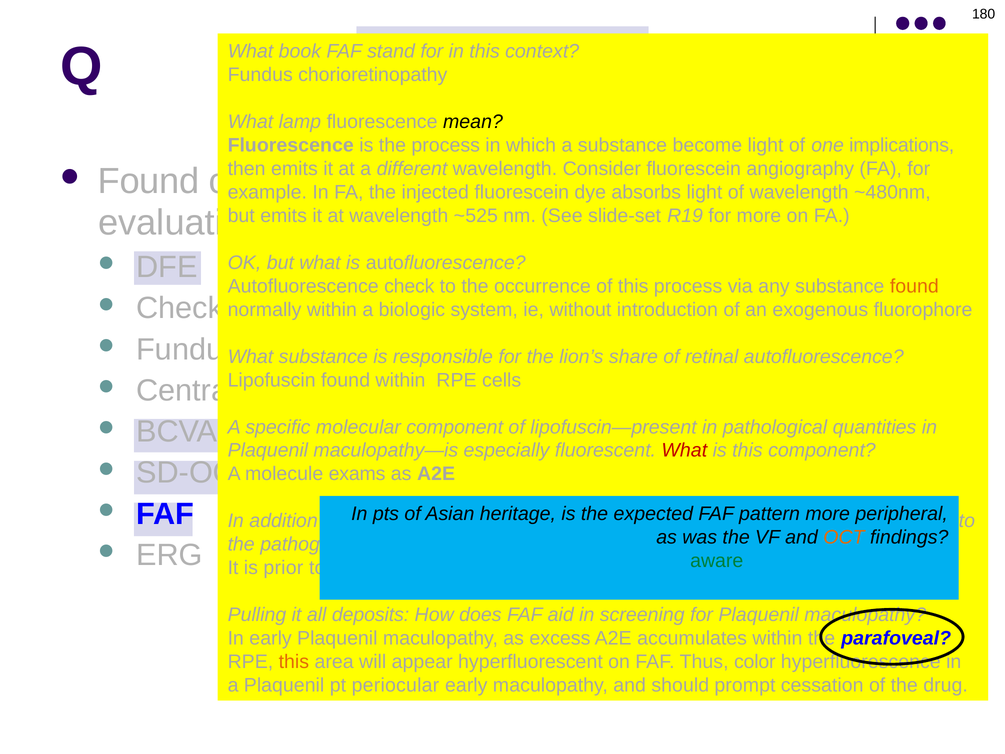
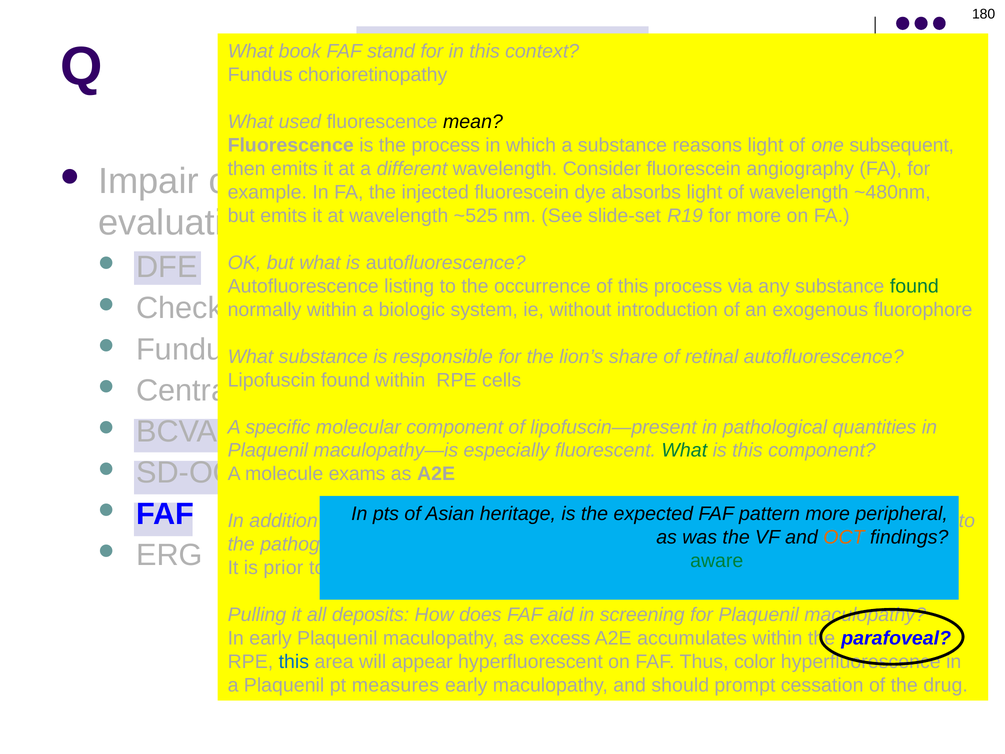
lamp: lamp -> used (300, 122)
become: become -> reasons (707, 145)
implications: implications -> subsequent (902, 145)
Found: Found -> Impair (148, 181)
Autofluorescence check: check -> listing (409, 286)
found colour: orange -> green (914, 286)
What colour: red -> green (684, 450)
this colour: orange -> blue (294, 662)
periocular: periocular -> measures (395, 685)
